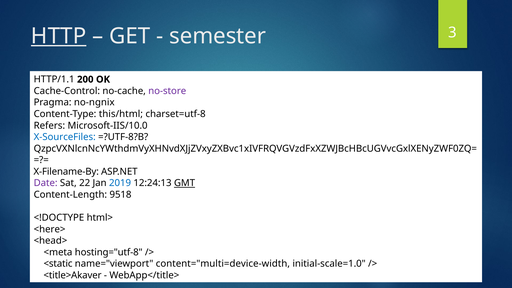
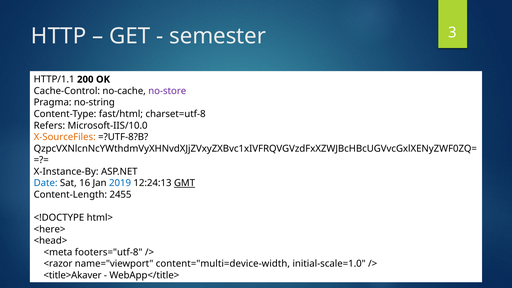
HTTP underline: present -> none (59, 36)
no-ngnix: no-ngnix -> no-string (94, 102)
this/html: this/html -> fast/html (121, 114)
X-SourceFiles colour: blue -> orange (65, 137)
X-Filename-By: X-Filename-By -> X-Instance-By (66, 172)
Date colour: purple -> blue (46, 183)
22: 22 -> 16 (85, 183)
9518: 9518 -> 2455 (120, 195)
hosting="utf-8: hosting="utf-8 -> footers="utf-8 (109, 252)
<static: <static -> <razor (58, 264)
